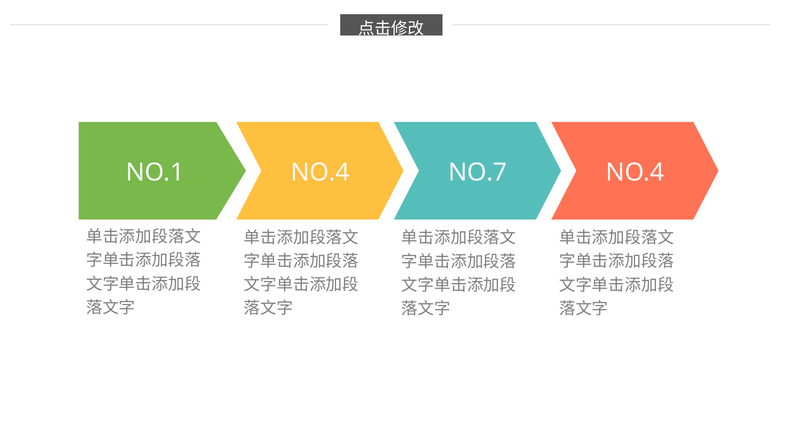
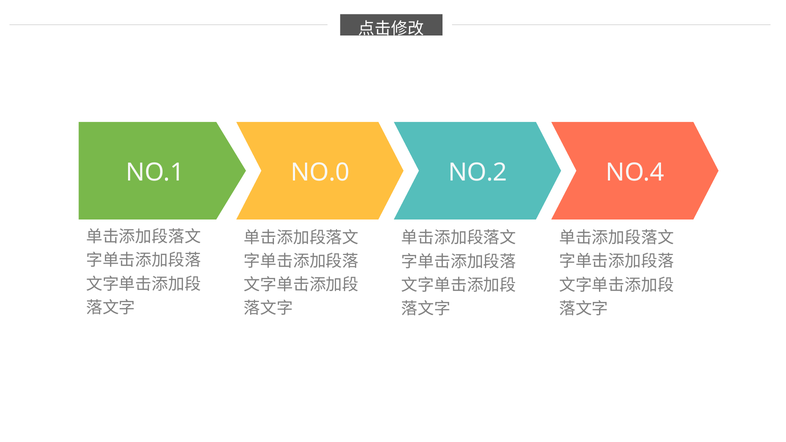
NO.4: NO.4 -> NO.0 (320, 172)
NO.7: NO.7 -> NO.2 (478, 172)
